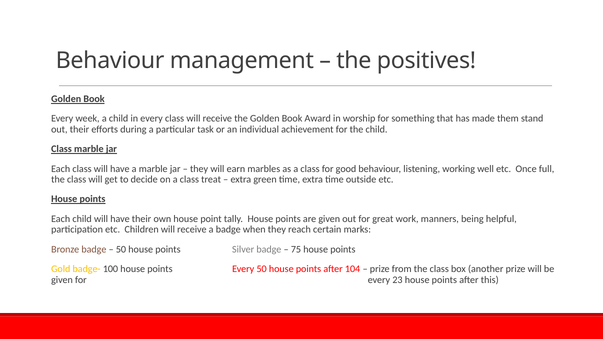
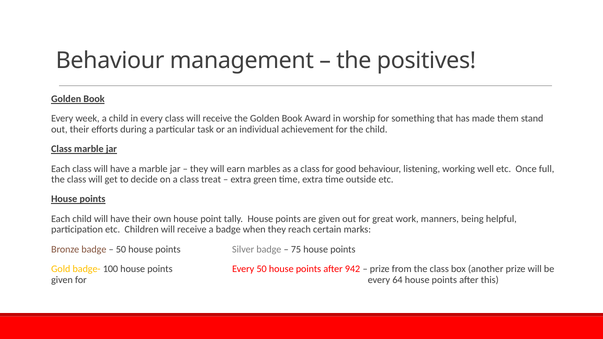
104: 104 -> 942 (353, 269)
23: 23 -> 64 (397, 280)
